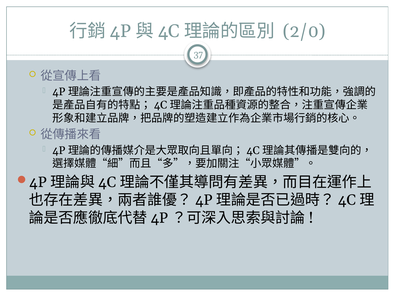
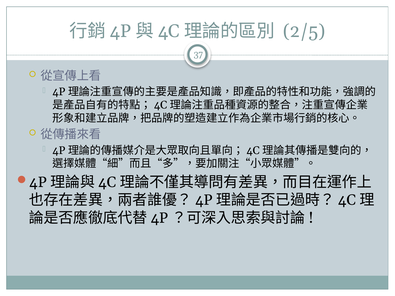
2/0: 2/0 -> 2/5 (304, 31)
